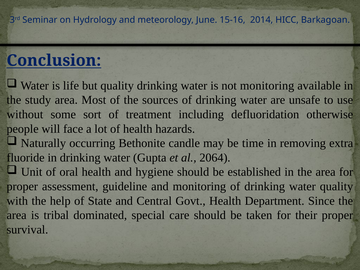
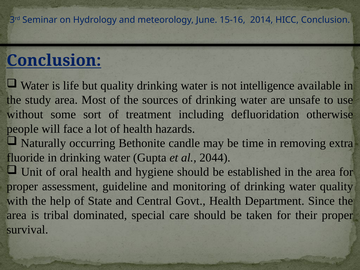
HICC Barkagoan: Barkagoan -> Conclusion (326, 20)
not monitoring: monitoring -> intelligence (267, 86)
2064: 2064 -> 2044 (215, 158)
